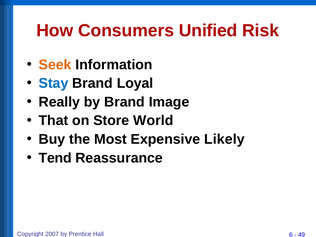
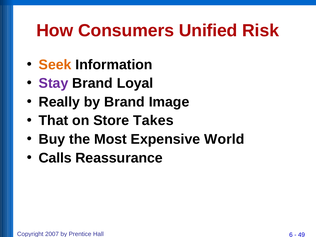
Stay colour: blue -> purple (53, 83)
World: World -> Takes (153, 121)
Likely: Likely -> World (224, 139)
Tend: Tend -> Calls (55, 158)
